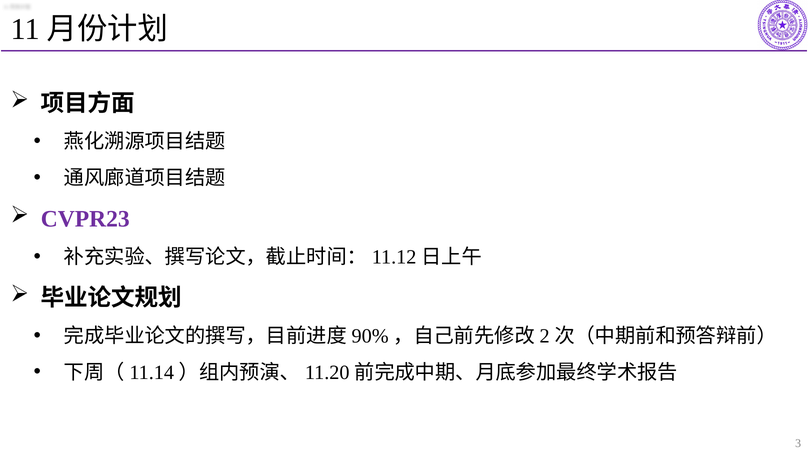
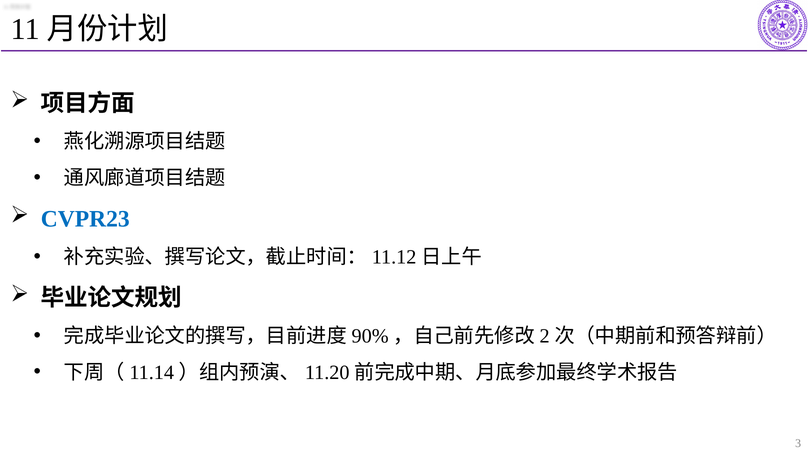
CVPR23 colour: purple -> blue (85, 219)
